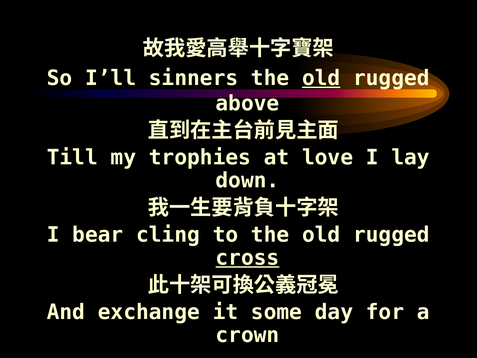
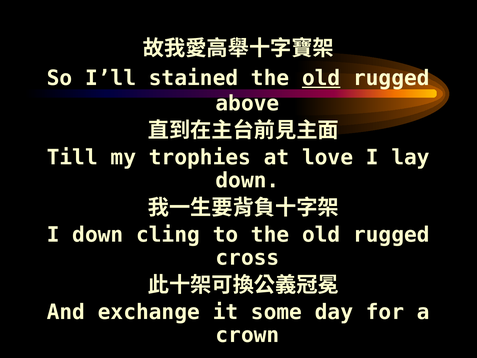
sinners: sinners -> stained (194, 78)
I bear: bear -> down (98, 235)
cross underline: present -> none (247, 258)
